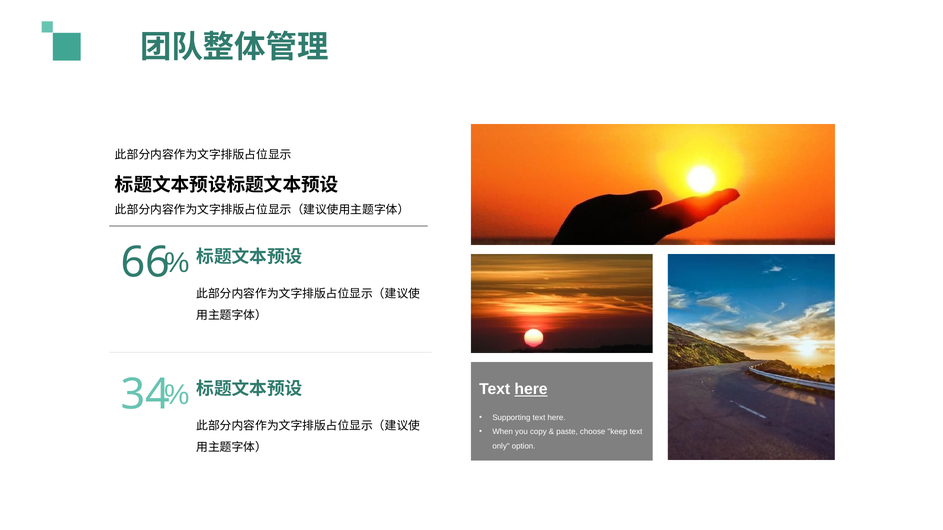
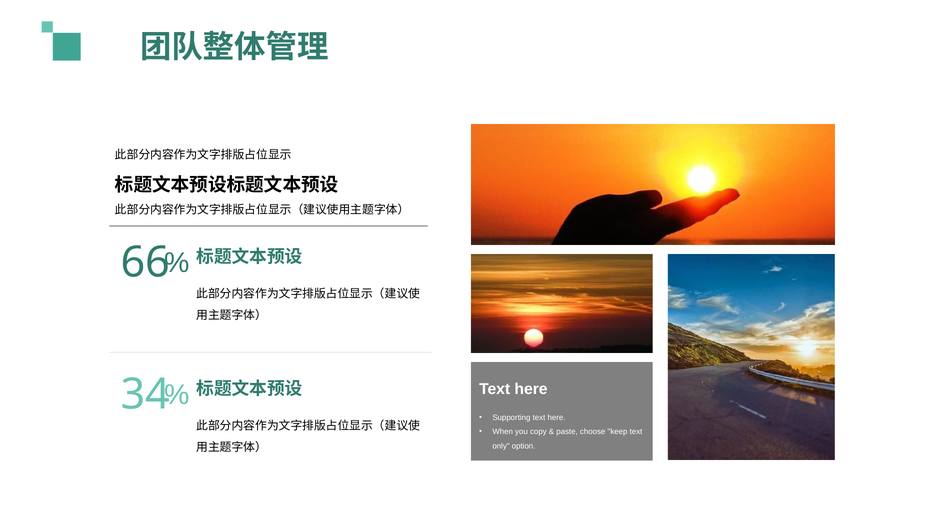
here underline: present -> none (531, 389)
